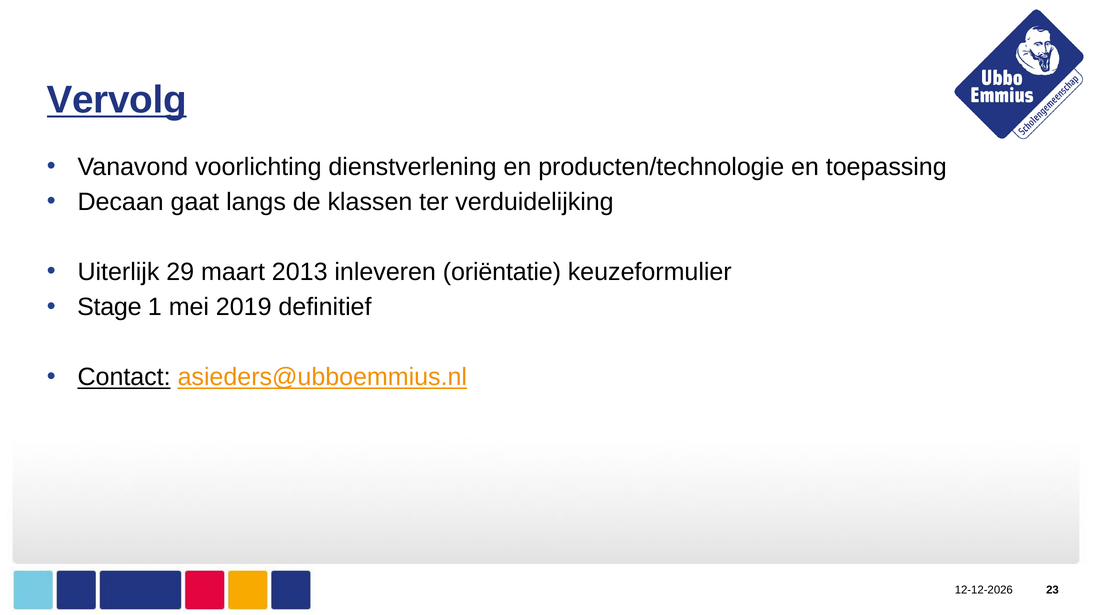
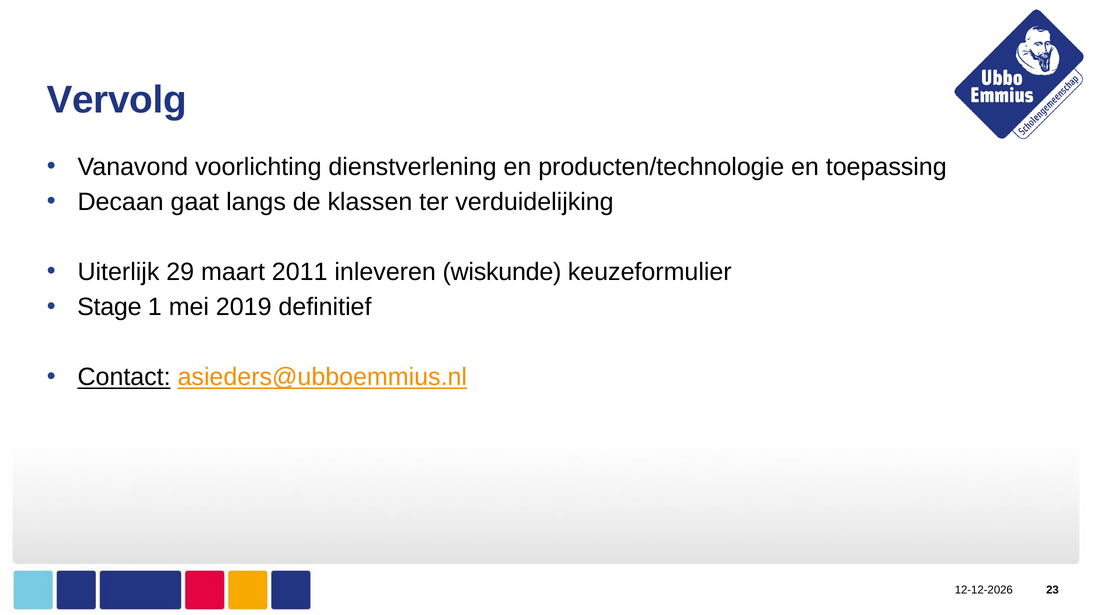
Vervolg underline: present -> none (117, 100)
2013: 2013 -> 2011 (300, 272)
oriëntatie: oriëntatie -> wiskunde (502, 272)
